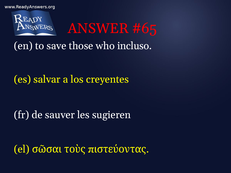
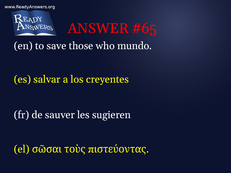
incluso: incluso -> mundo (135, 46)
